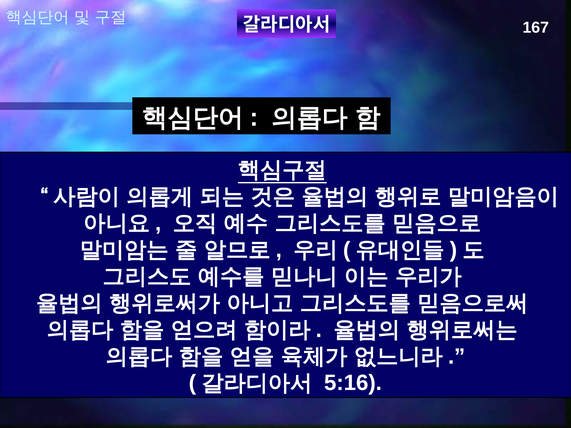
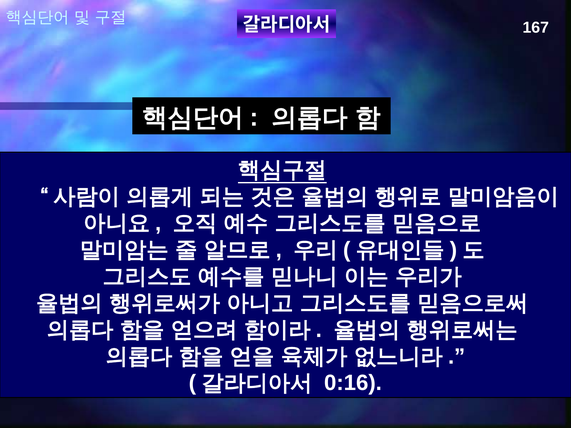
5:16: 5:16 -> 0:16 (353, 383)
